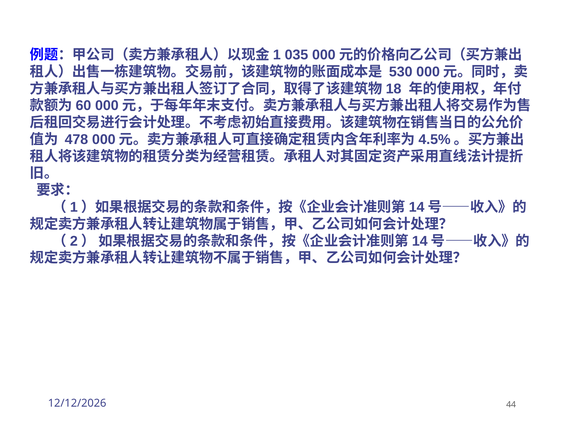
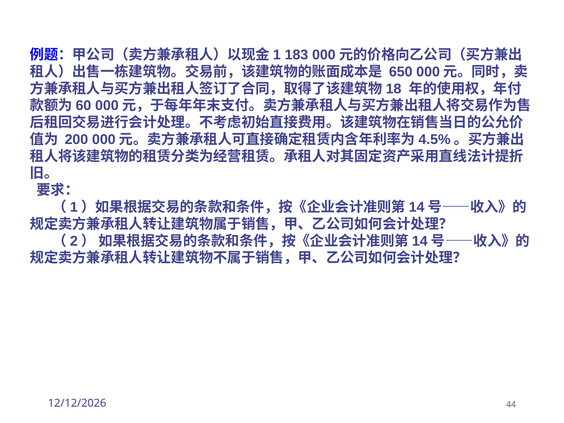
035: 035 -> 183 (296, 55)
530: 530 -> 650 (401, 72)
478: 478 -> 200 (76, 139)
